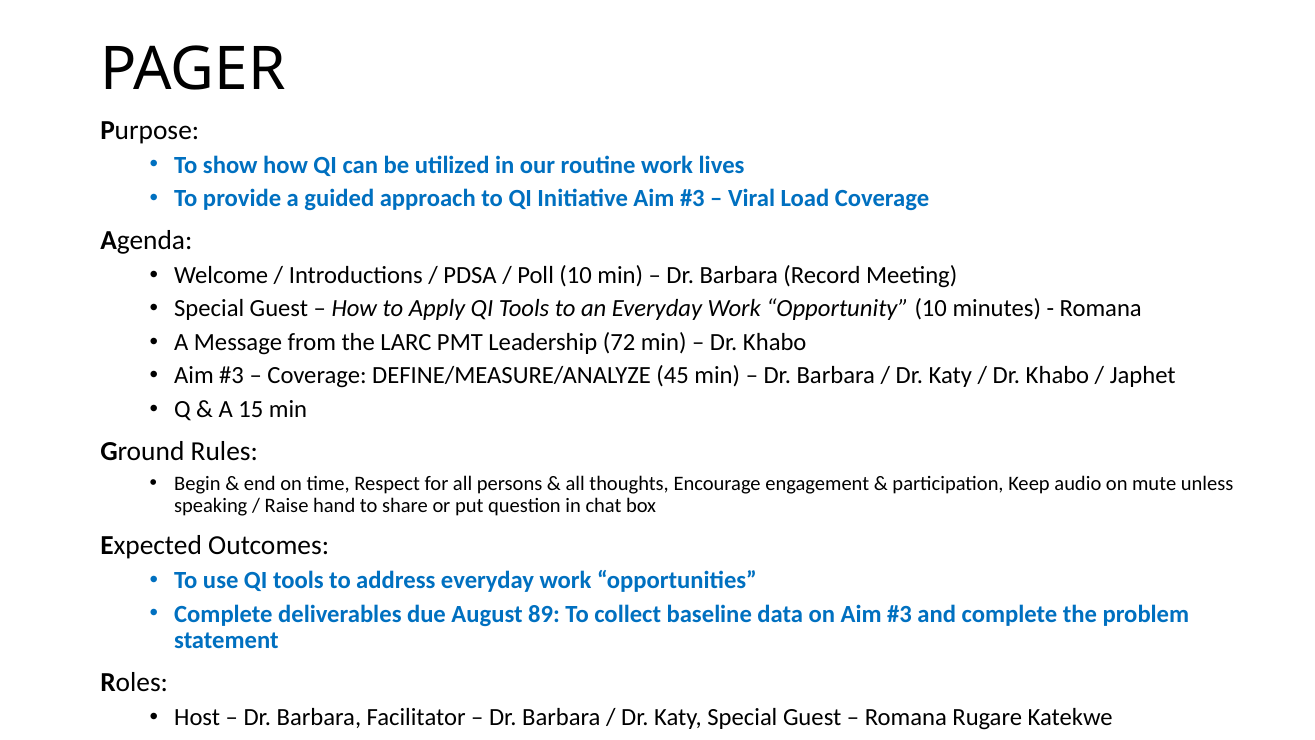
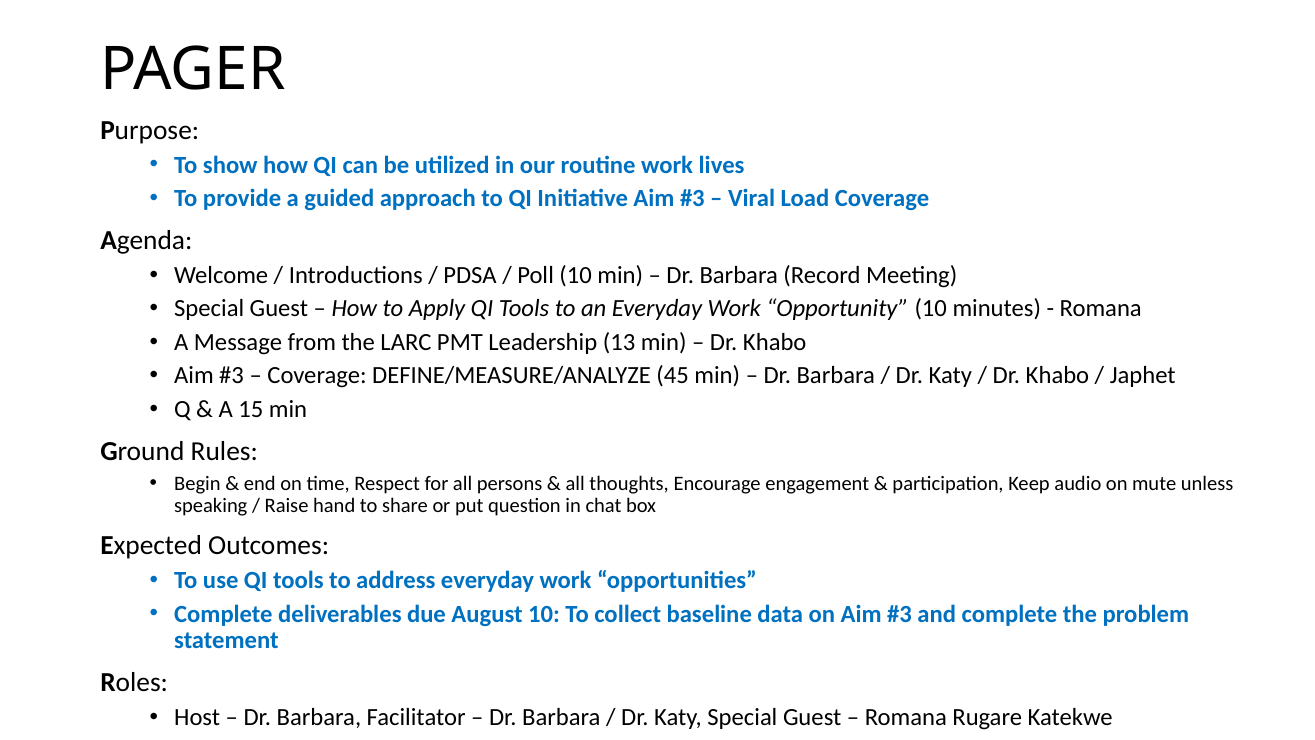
72: 72 -> 13 (619, 342)
August 89: 89 -> 10 (544, 614)
